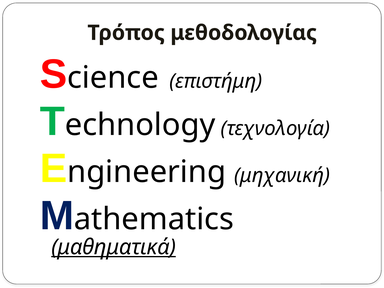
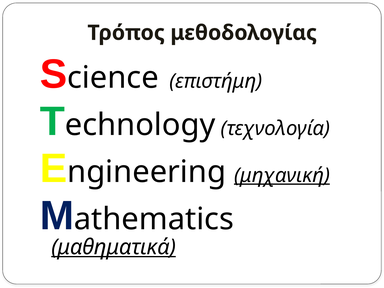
μηχανική underline: none -> present (282, 176)
